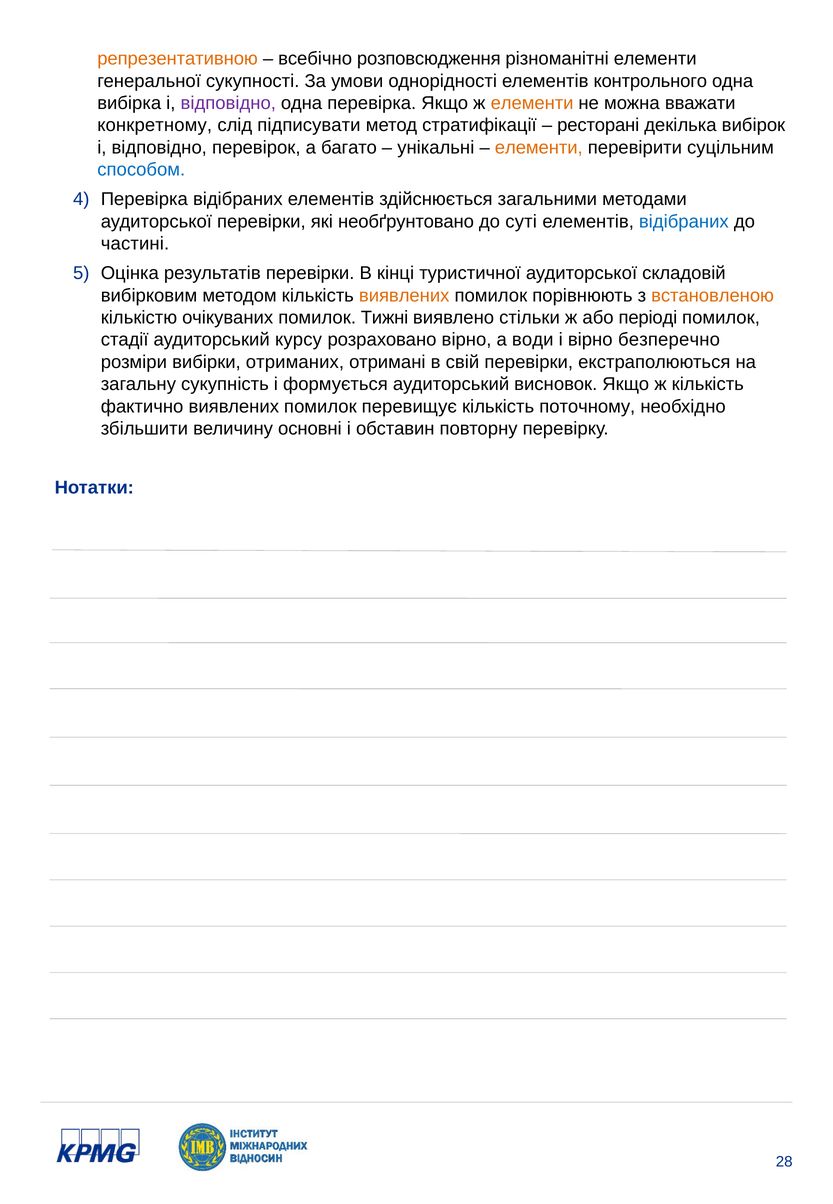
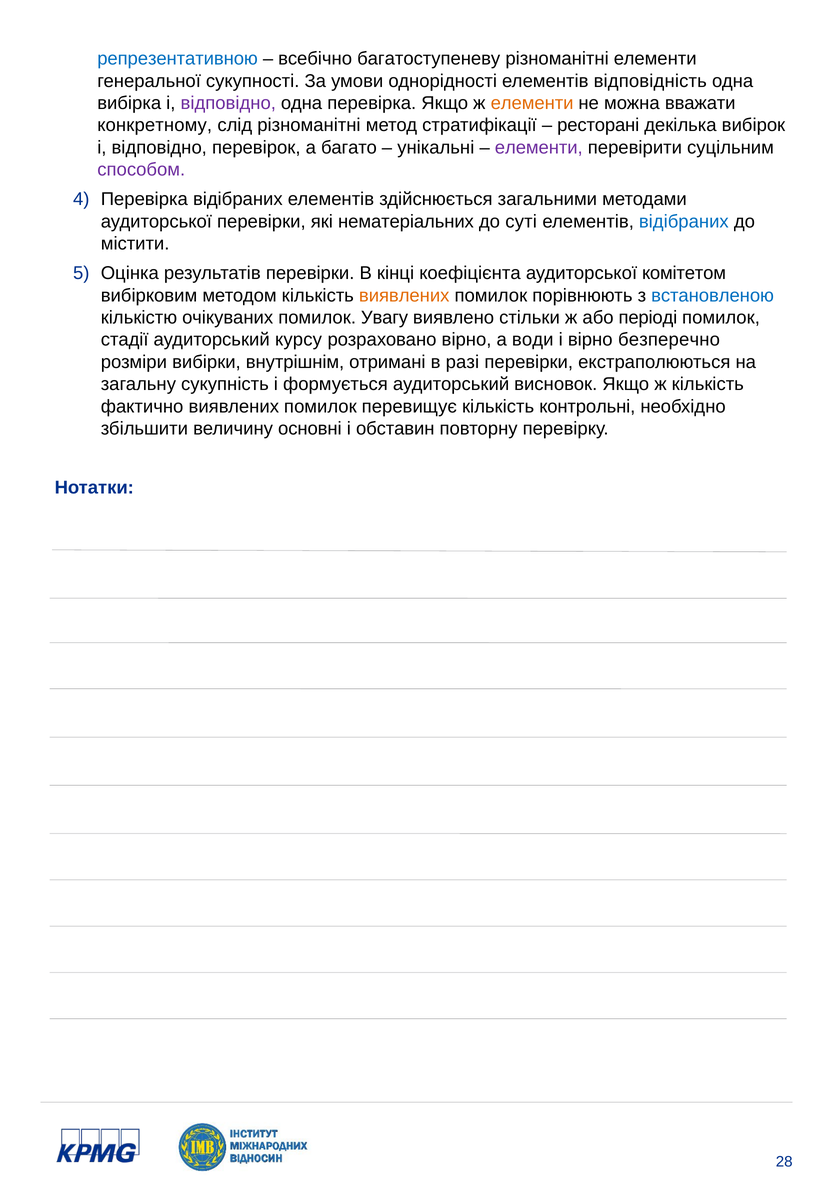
репрезентативною colour: orange -> blue (178, 59)
розповсюдження: розповсюдження -> багатоступеневу (429, 59)
контрольного: контрольного -> відповідність (650, 81)
слід підписувати: підписувати -> різноманітні (309, 125)
елементи colour: orange -> purple (539, 148)
способом colour: blue -> purple (141, 170)
необґрунтовано: необґрунтовано -> нематеріальних (406, 221)
частині: частині -> містити (135, 244)
туристичної: туристичної -> коефіцієнта (470, 273)
складовій: складовій -> комітетом (684, 273)
встановленою colour: orange -> blue (713, 295)
Тижні: Тижні -> Увагу (385, 317)
отриманих: отриманих -> внутрішнім (295, 362)
свій: свій -> разі (462, 362)
поточному: поточному -> контрольні (587, 406)
